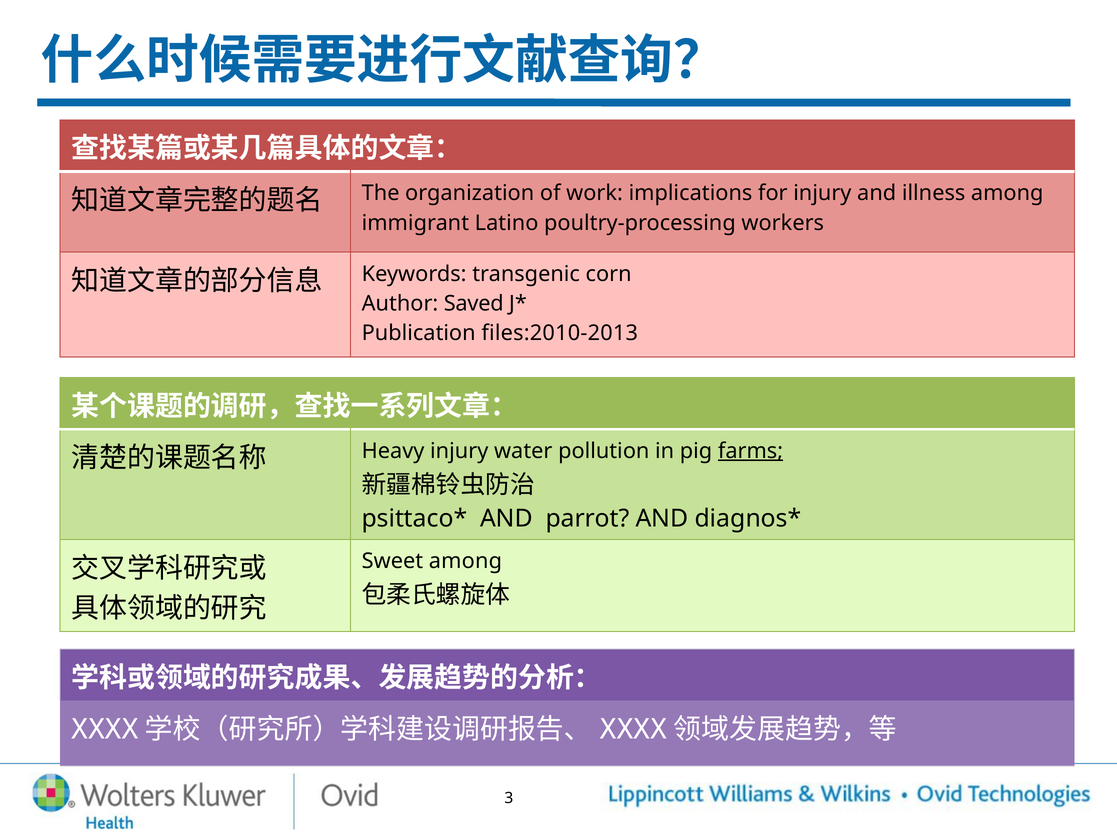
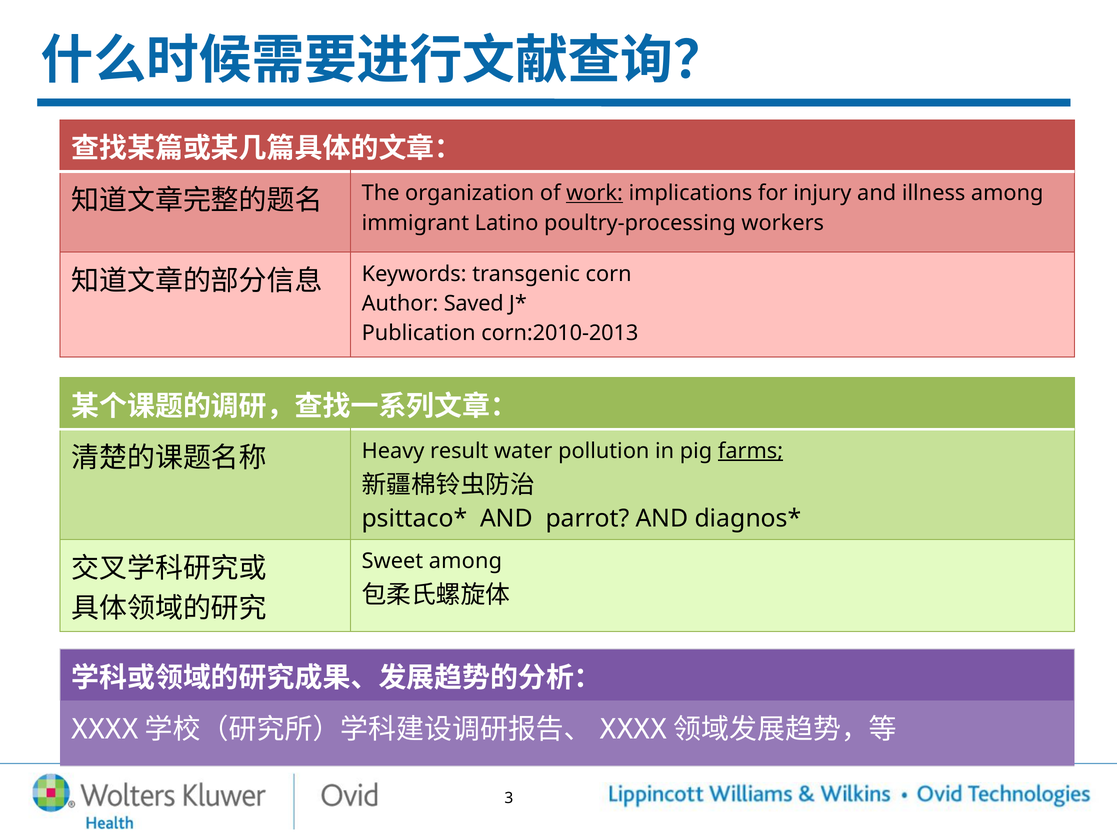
work underline: none -> present (595, 193)
files:2010-2013: files:2010-2013 -> corn:2010-2013 (560, 333)
Heavy injury: injury -> result (459, 451)
